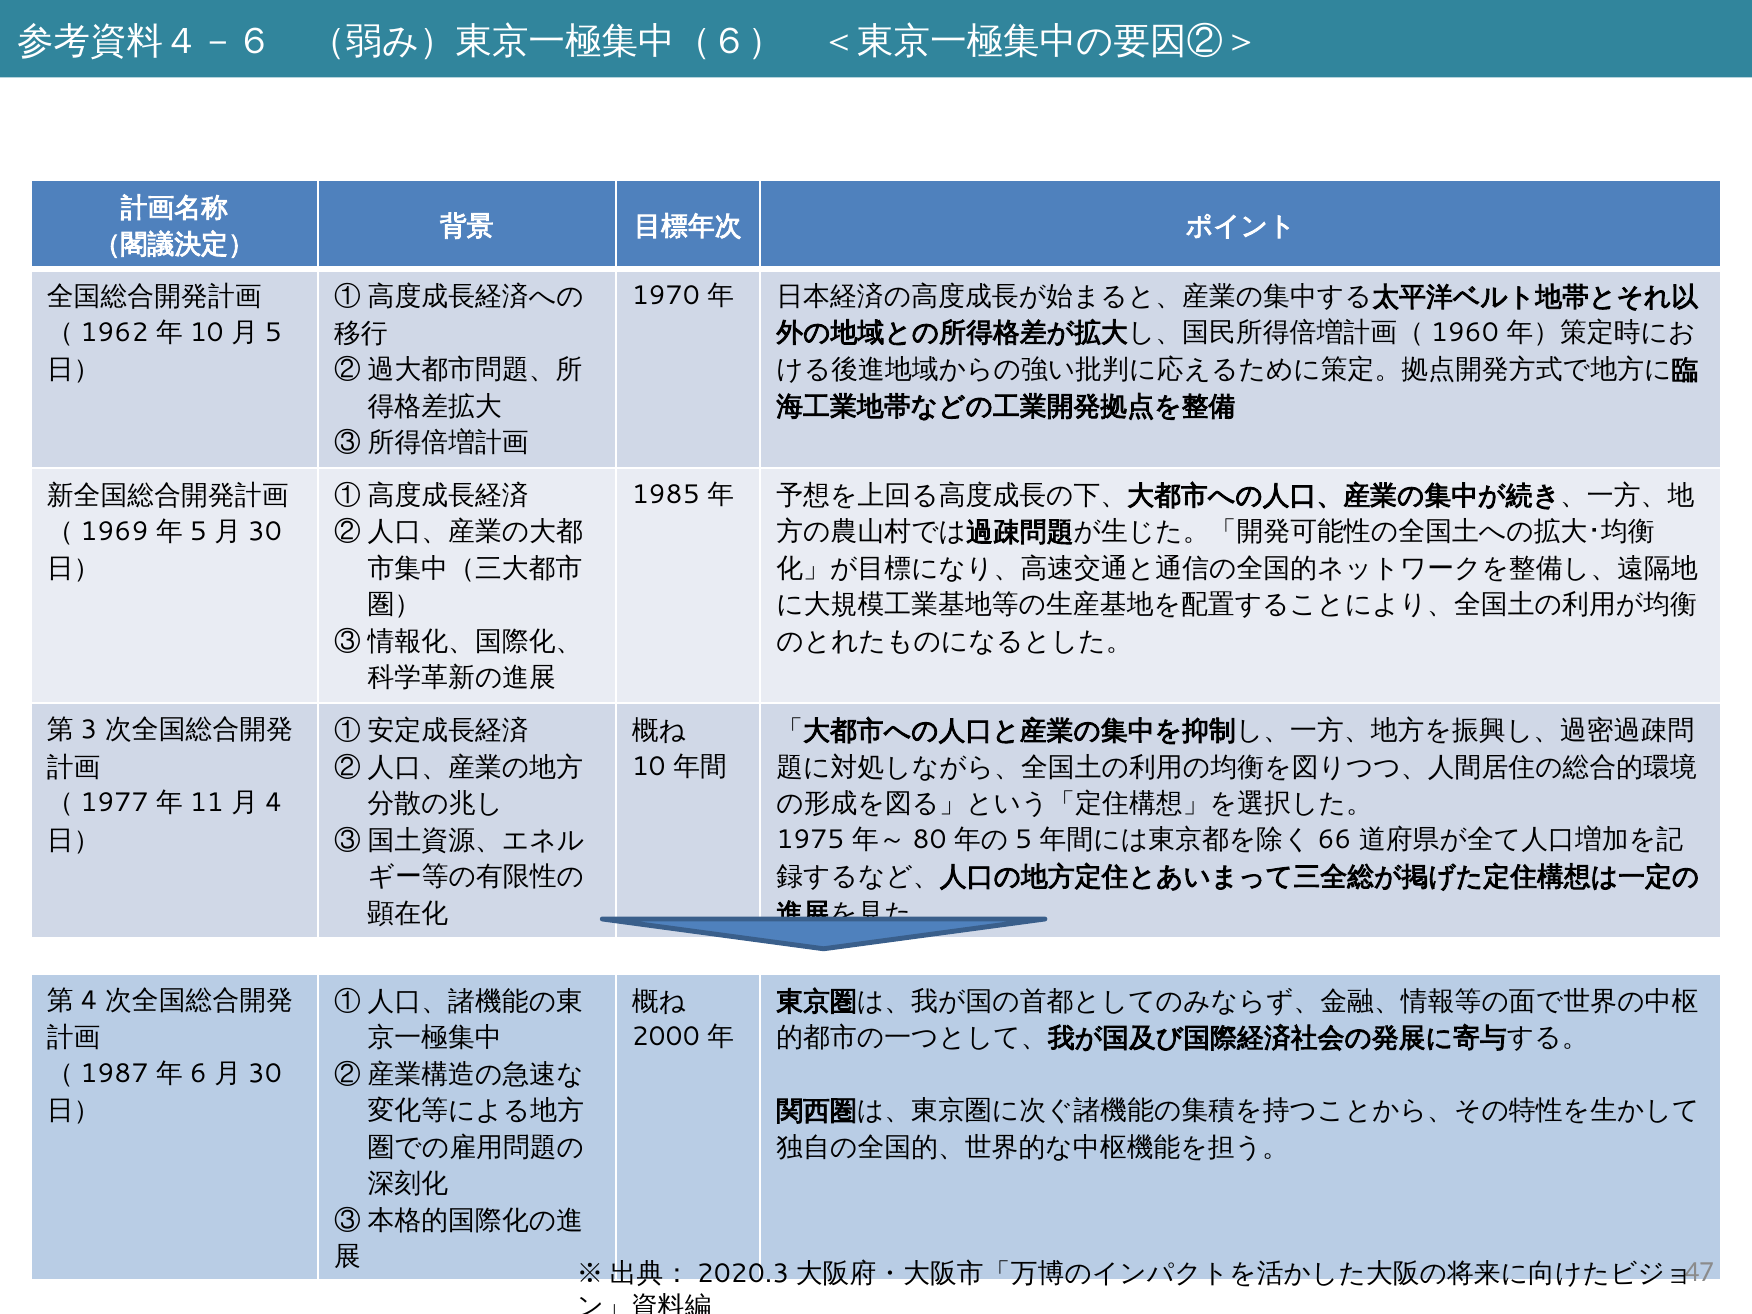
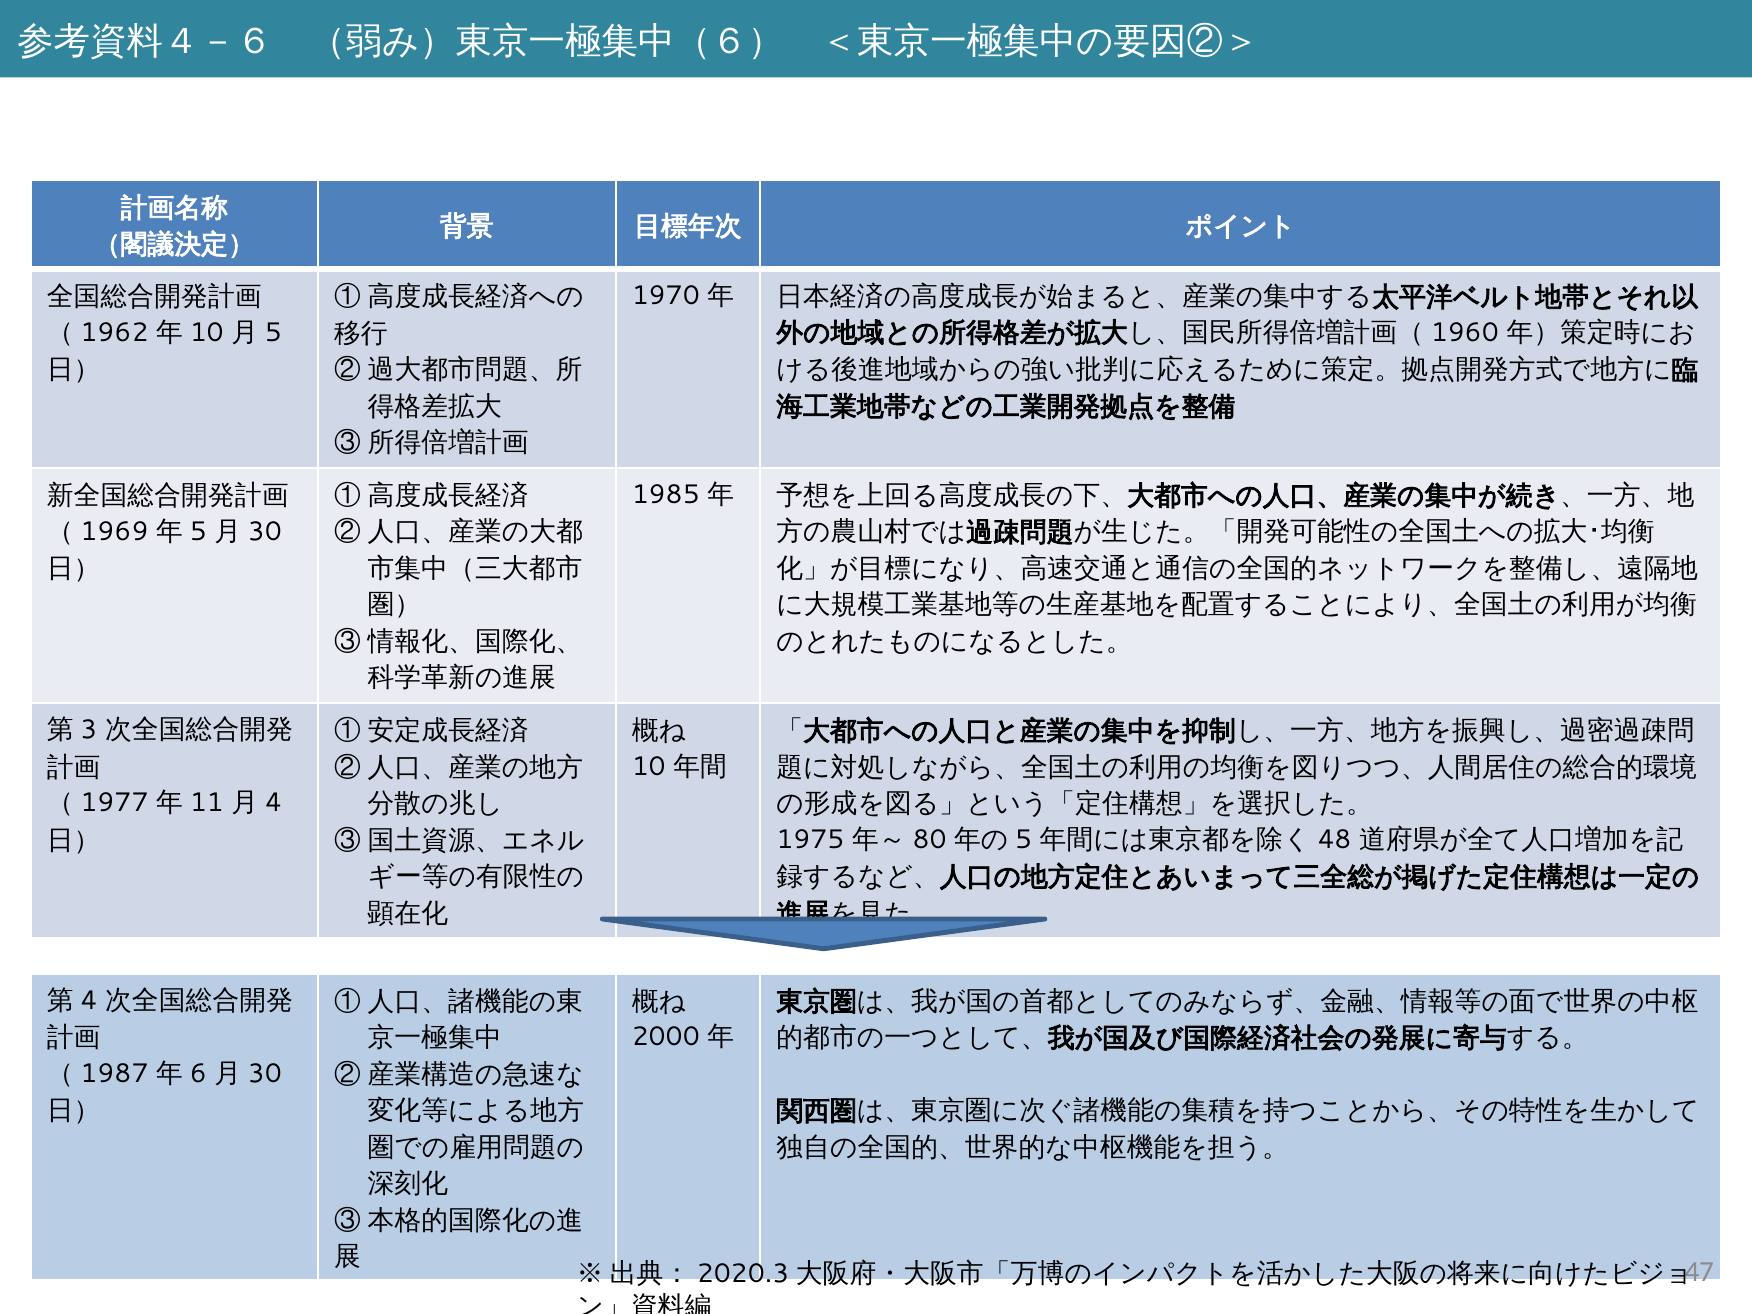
66: 66 -> 48 (1334, 839)
